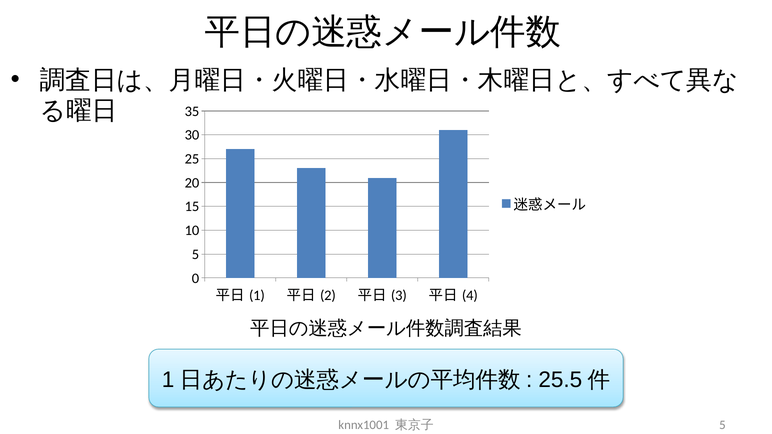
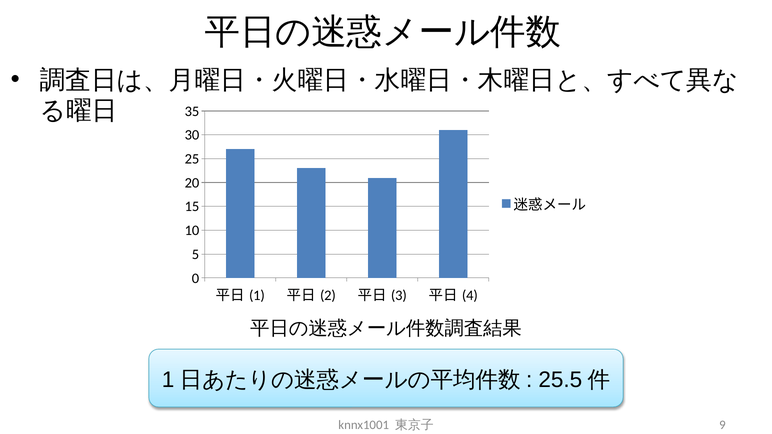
5: 5 -> 9 (722, 425)
